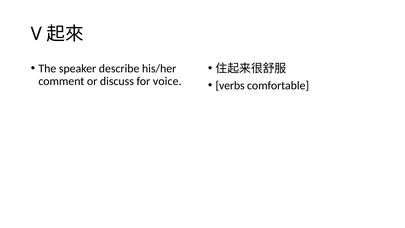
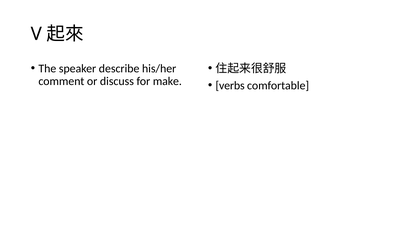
voice: voice -> make (167, 81)
